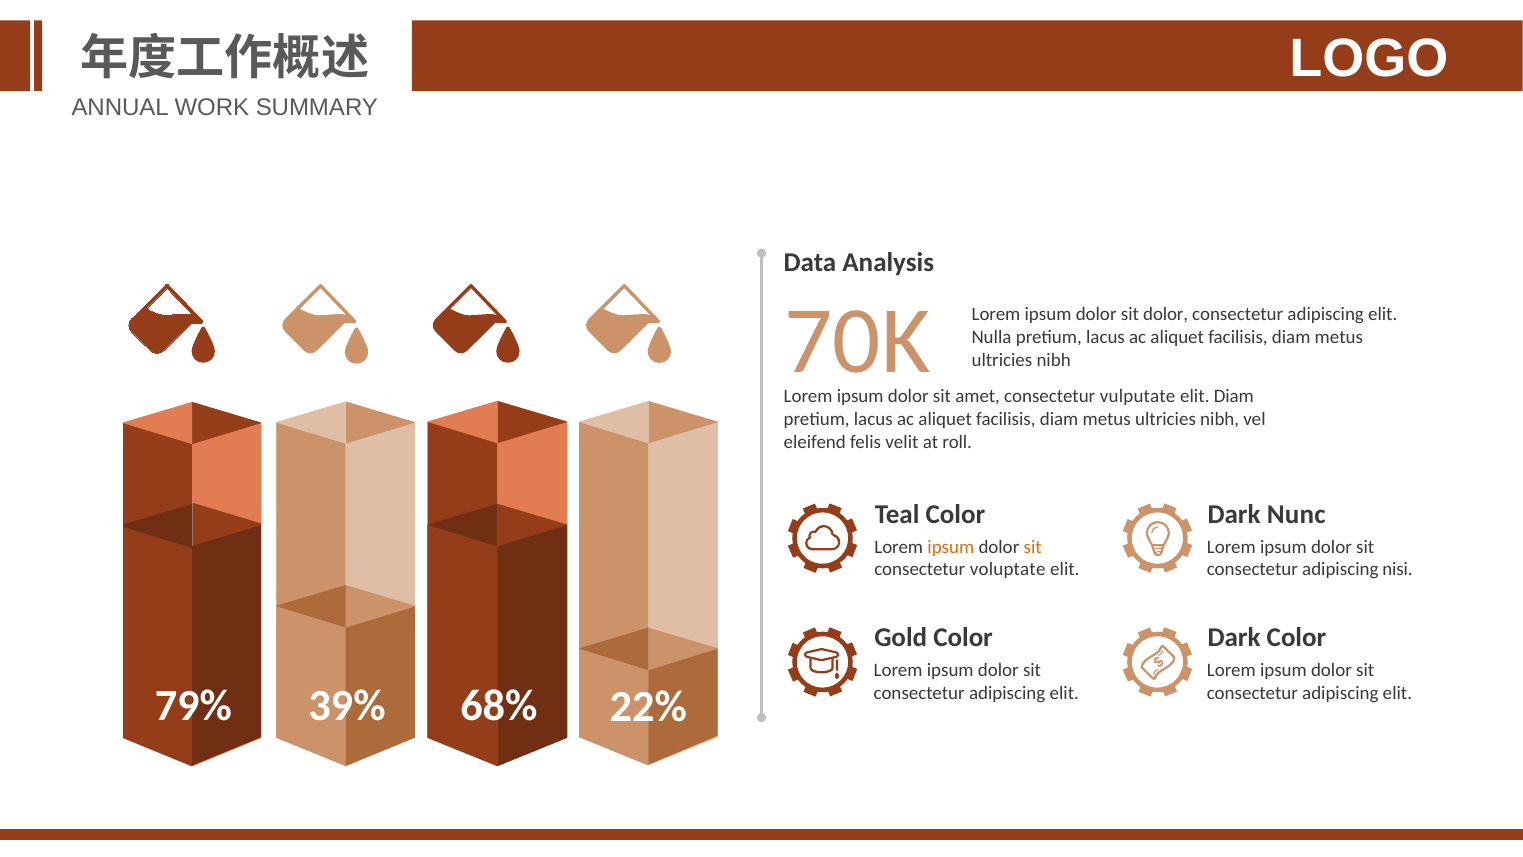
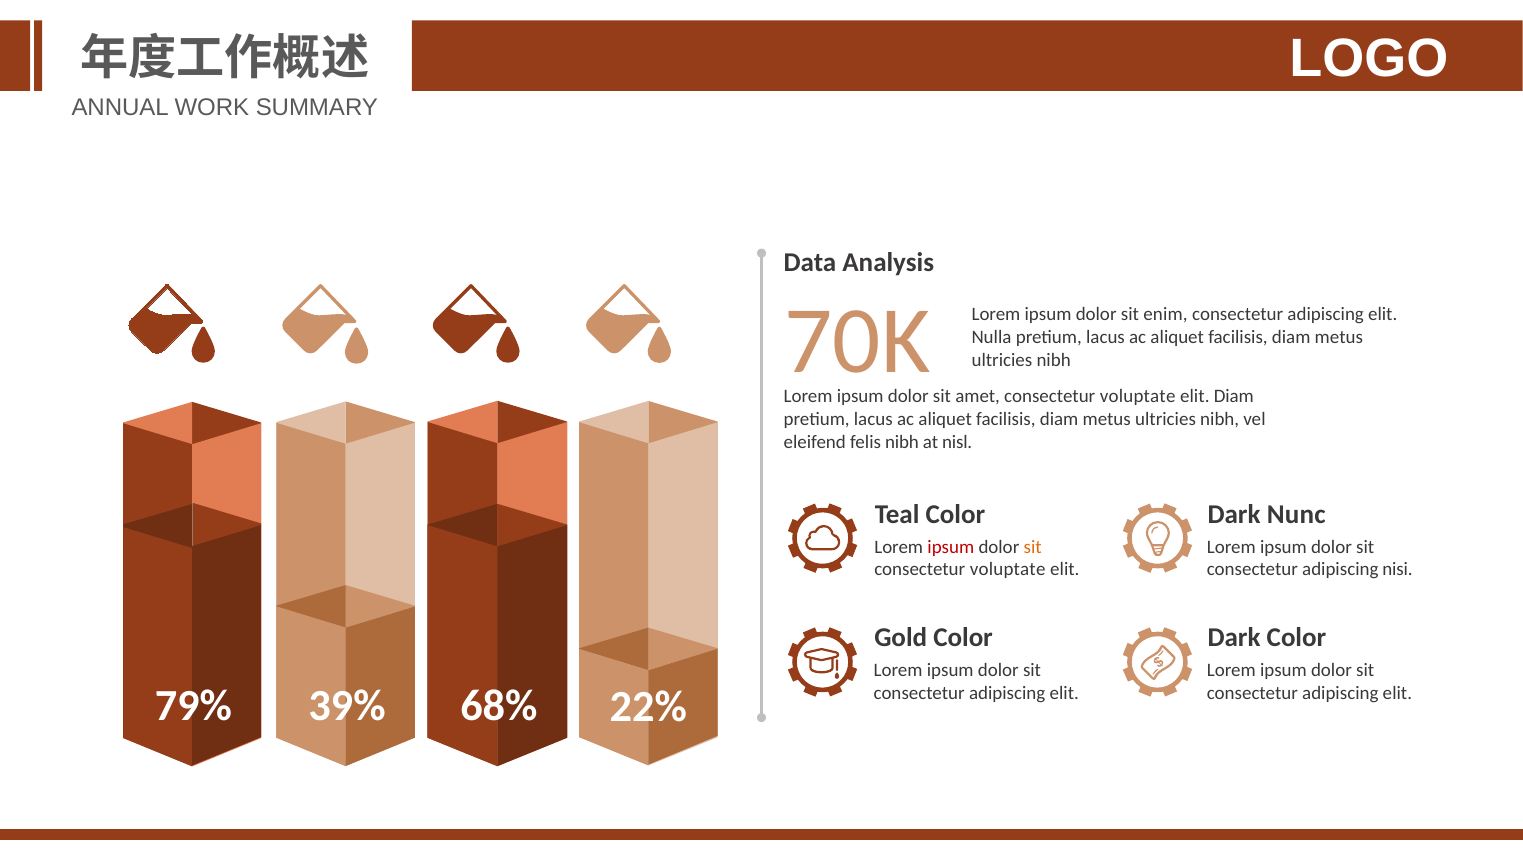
sit dolor: dolor -> enim (1165, 314)
amet consectetur vulputate: vulputate -> voluptate (1138, 396)
felis velit: velit -> nibh (902, 442)
roll: roll -> nisl (957, 442)
ipsum colour: orange -> red (951, 547)
